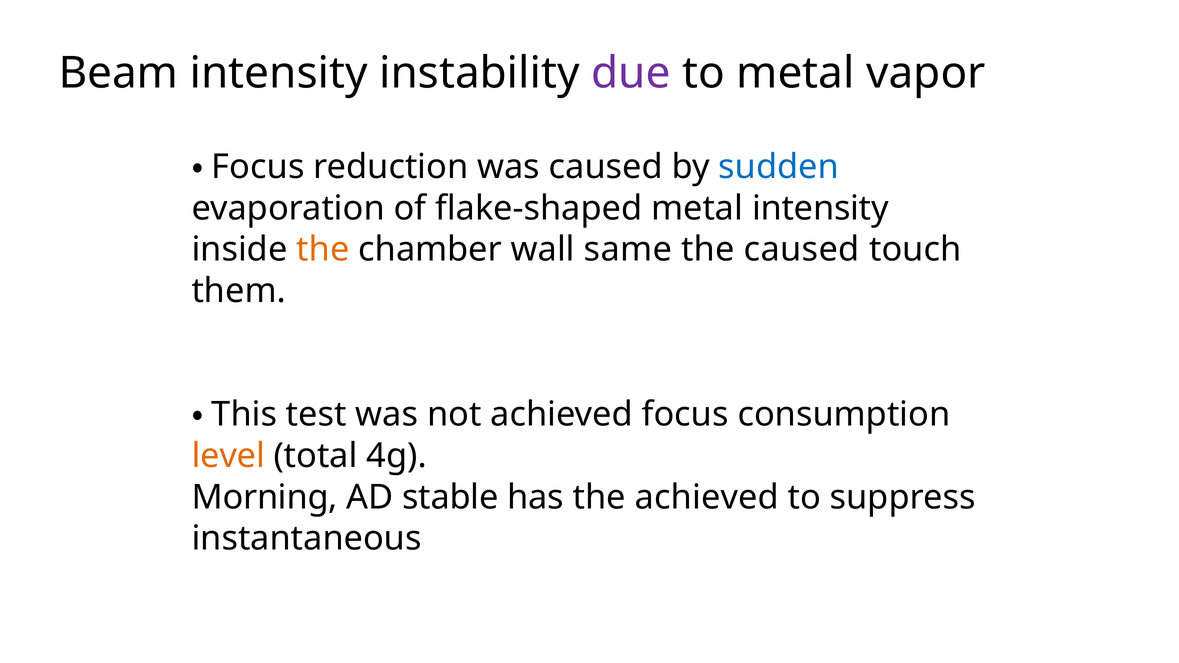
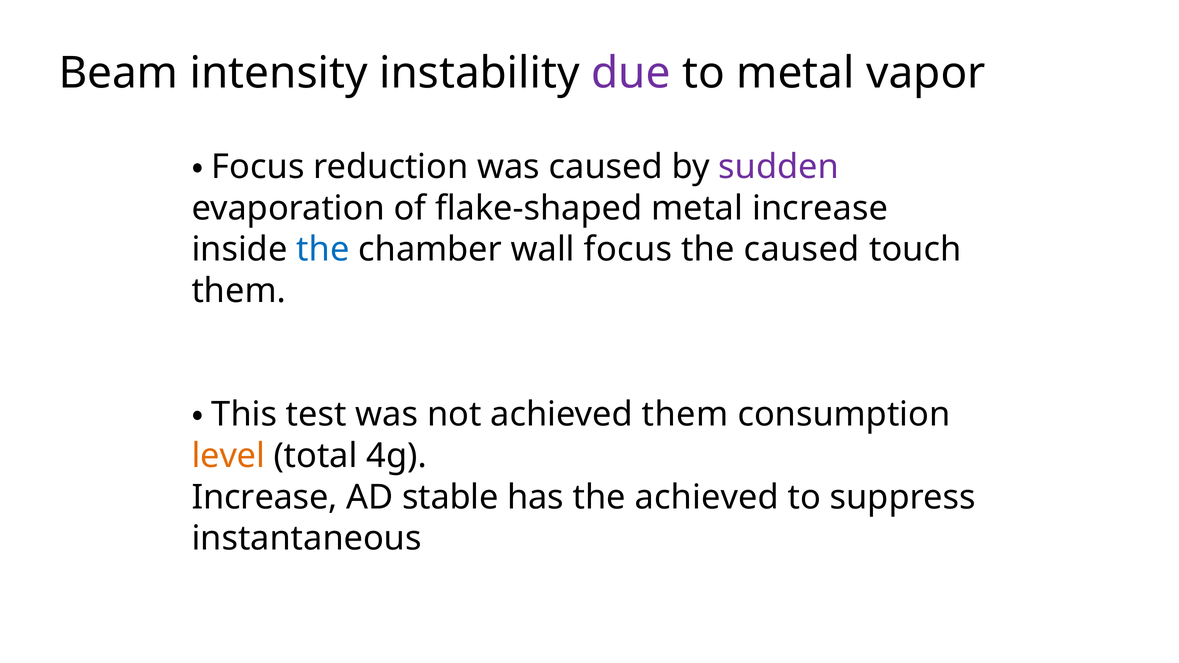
sudden colour: blue -> purple (779, 167)
metal intensity: intensity -> increase (820, 208)
the colour: orange -> blue (323, 250)
wall same: same -> focus (628, 250)
achieved focus: focus -> them (685, 415)
Morning: Morning -> Increase (265, 497)
